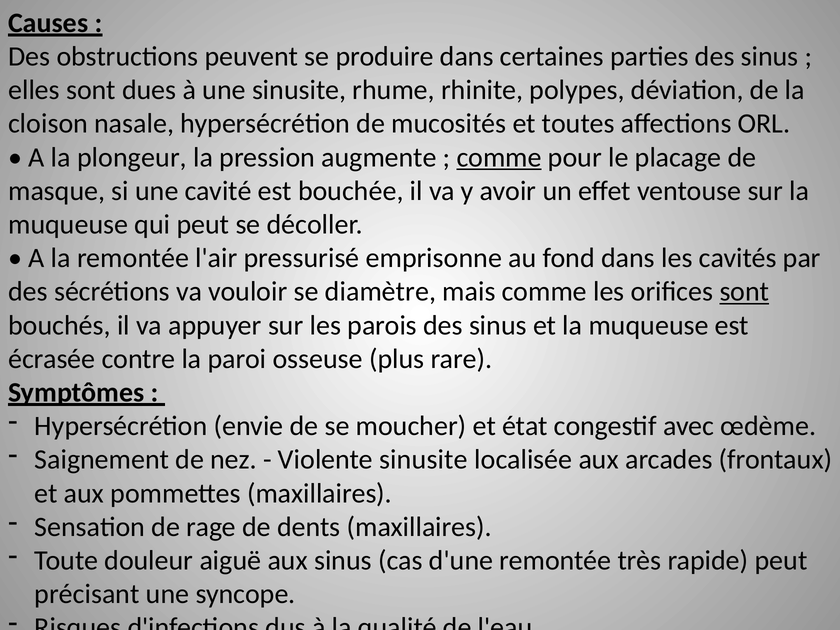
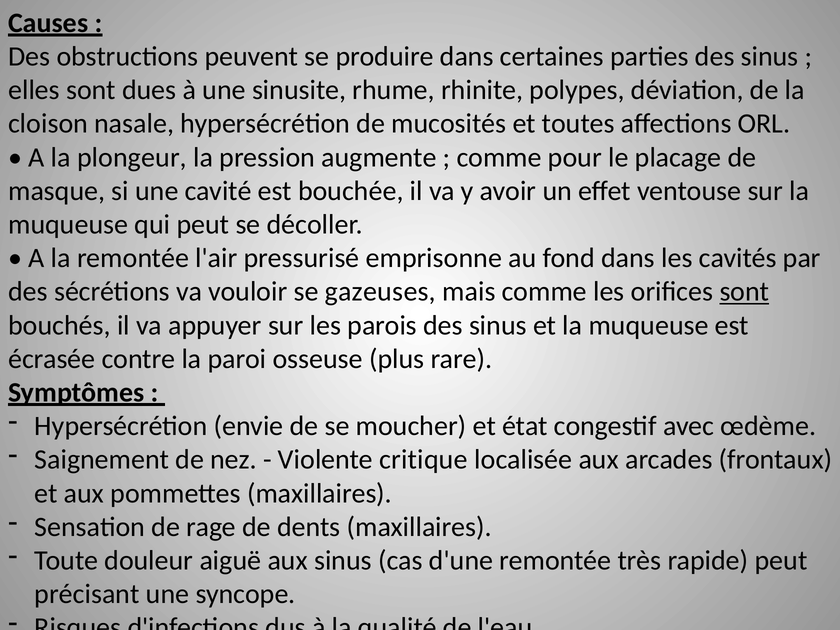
comme underline: present -> none (499, 157)
diamètre: diamètre -> gazeuses (380, 292)
Violente sinusite: sinusite -> critique (424, 460)
